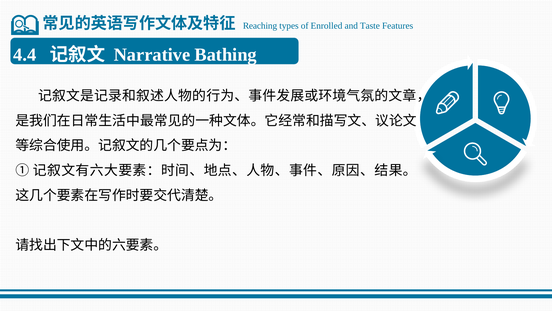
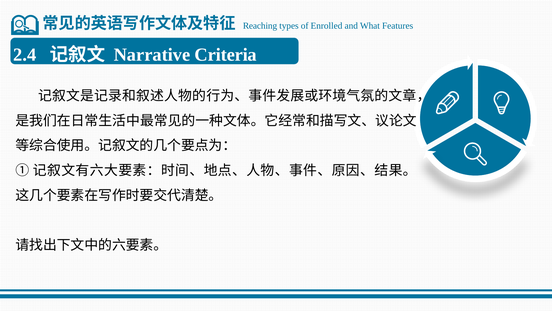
Taste: Taste -> What (370, 26)
4.4: 4.4 -> 2.4 (25, 55)
Bathing: Bathing -> Criteria (226, 55)
